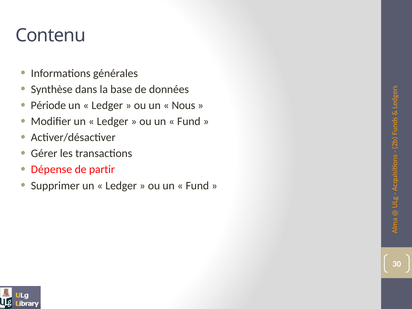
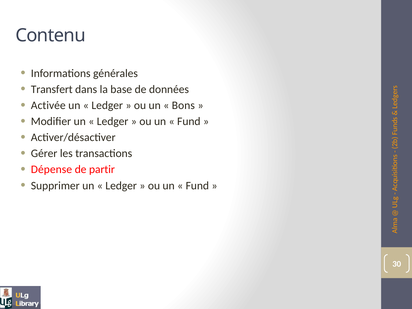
Synthèse: Synthèse -> Transfert (52, 89)
Période: Période -> Activée (48, 105)
Nous: Nous -> Bons (183, 105)
